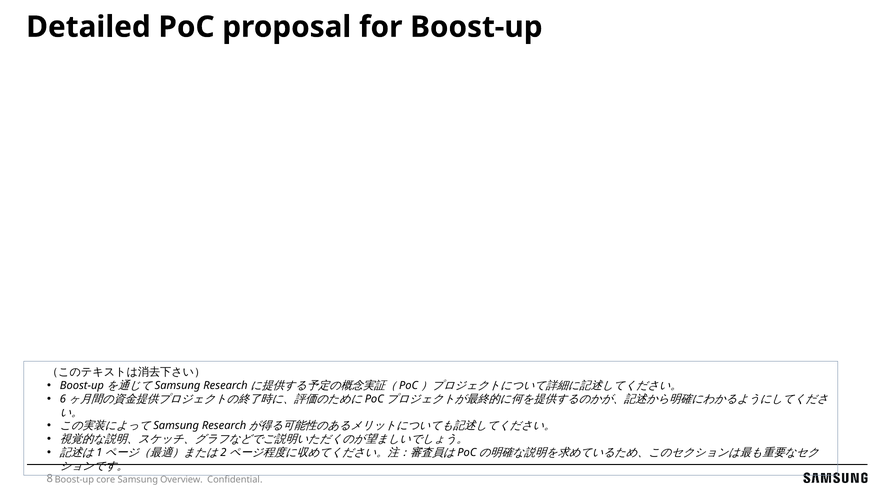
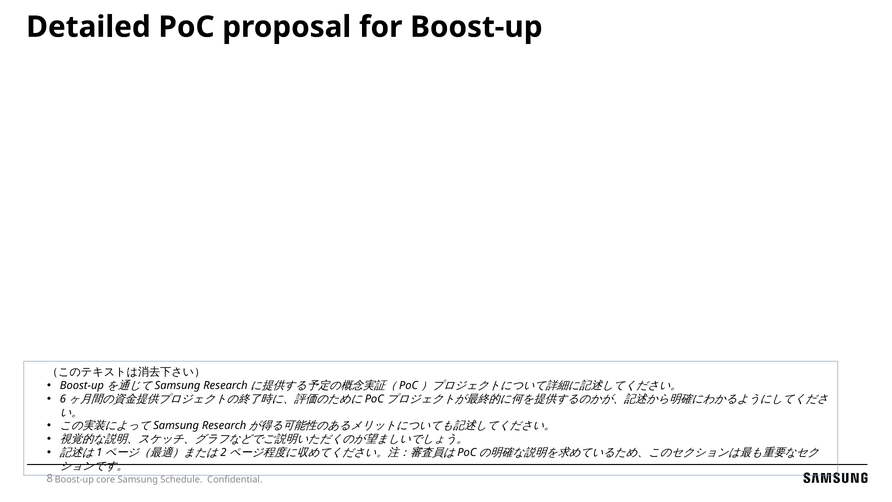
Overview: Overview -> Schedule (181, 479)
